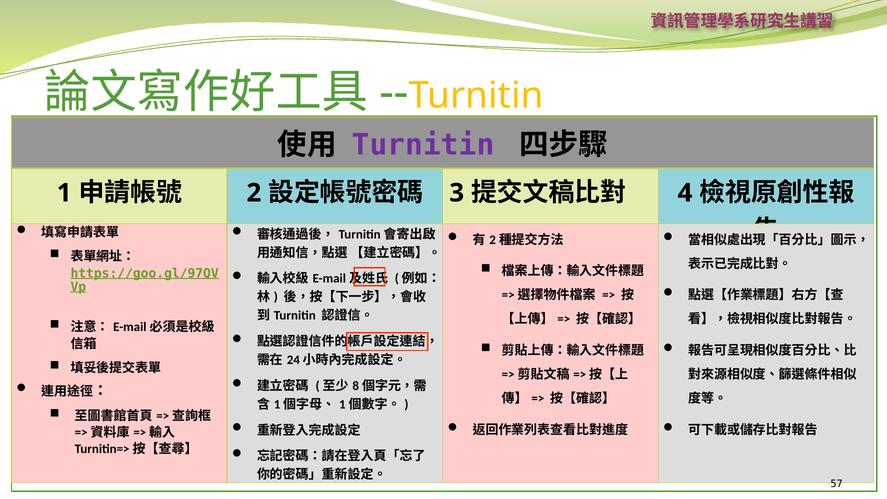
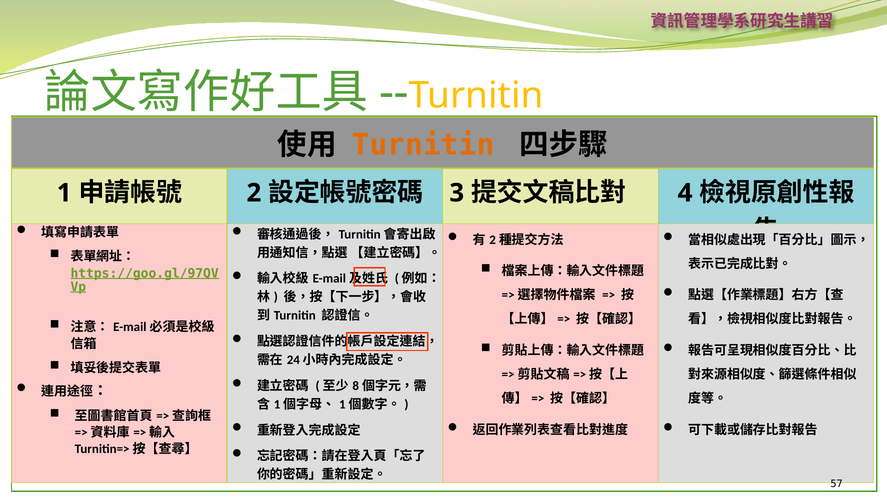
Turnitin colour: purple -> orange (423, 145)
